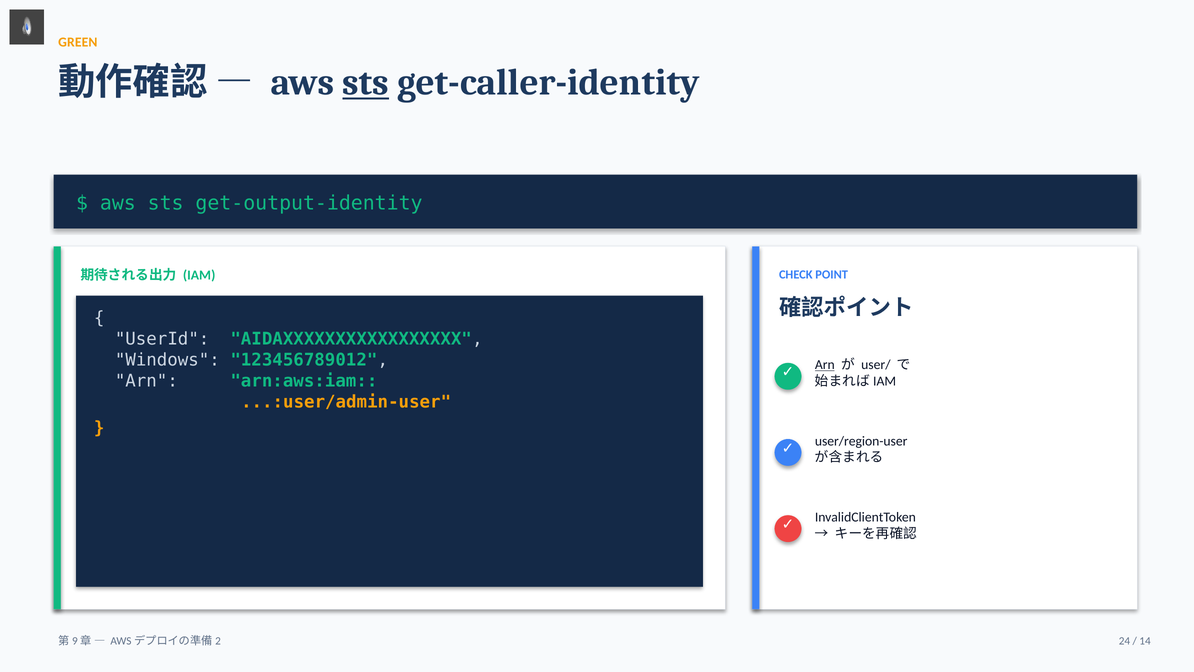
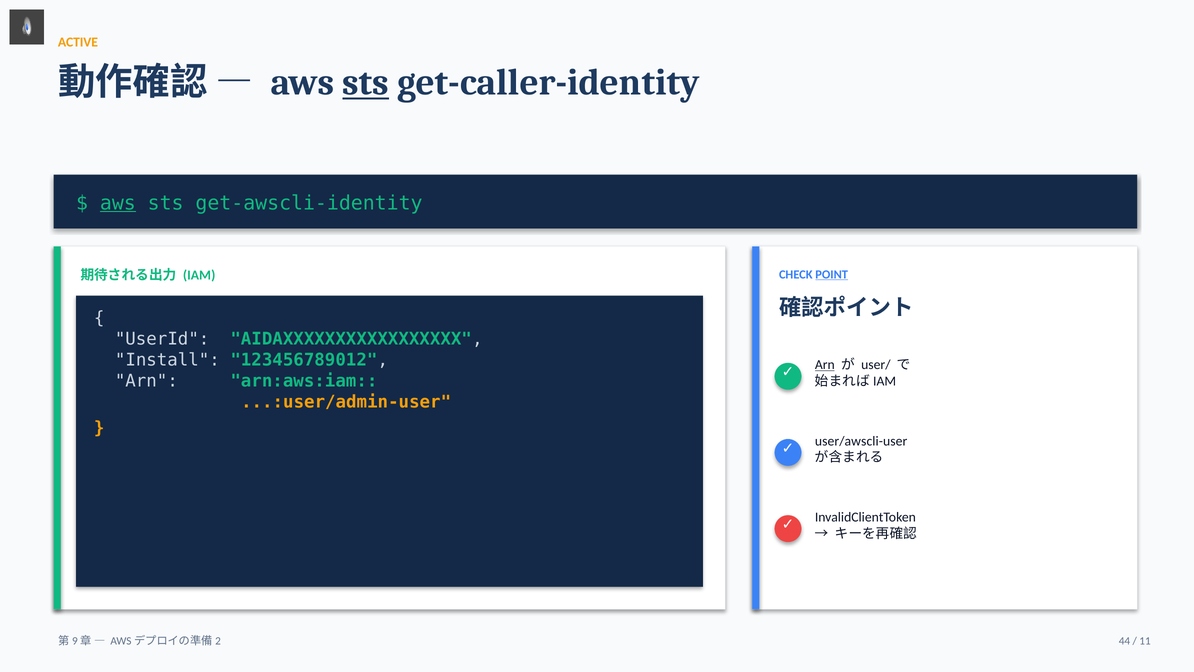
GREEN: GREEN -> ACTIVE (78, 42)
aws underline: none -> present (118, 203)
get-output-identity: get-output-identity -> get-awscli-identity (309, 203)
POINT underline: none -> present (832, 274)
Windows: Windows -> Install (167, 360)
user/region-user: user/region-user -> user/awscli-user (861, 441)
24: 24 -> 44 (1124, 641)
14: 14 -> 11 (1145, 641)
